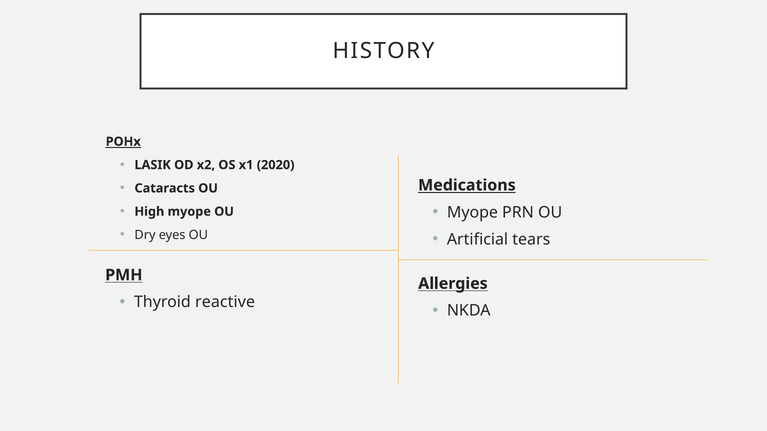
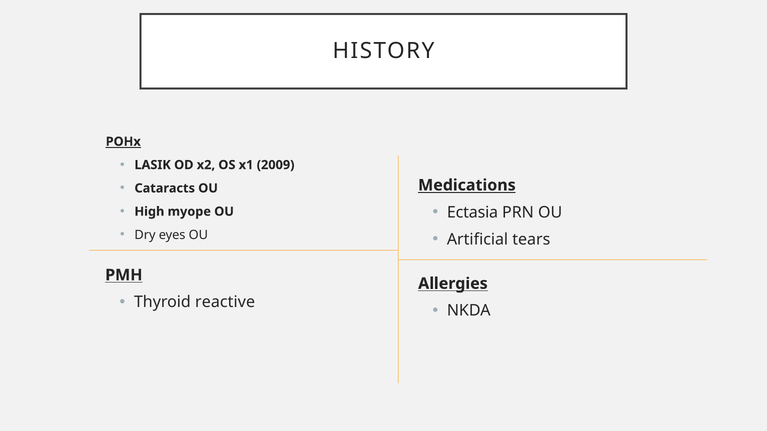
2020: 2020 -> 2009 (276, 165)
Myope: Myope -> Ectasia (473, 213)
